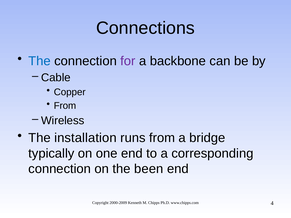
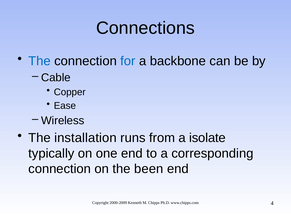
for colour: purple -> blue (128, 61)
From: From -> Ease (65, 106)
bridge: bridge -> isolate (207, 138)
